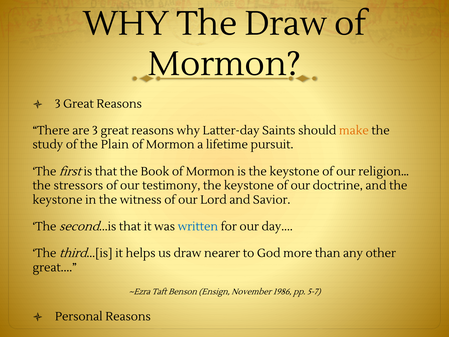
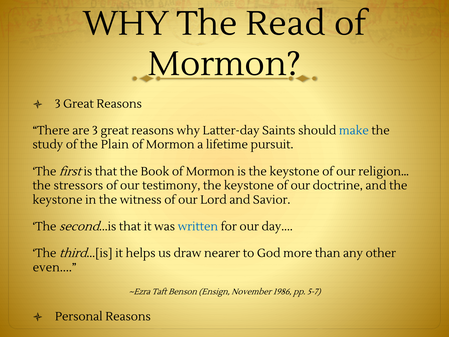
The Draw: Draw -> Read (286, 24)
make colour: orange -> blue (354, 130)
great: great -> even (55, 267)
